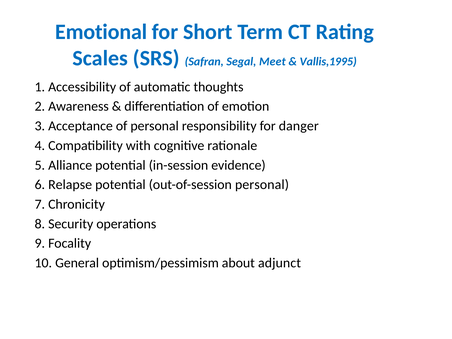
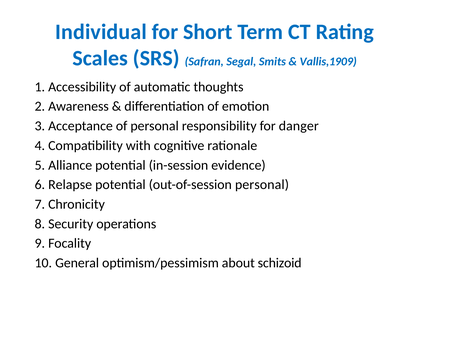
Emotional: Emotional -> Individual (101, 32)
Meet: Meet -> Smits (272, 62)
Vallis,1995: Vallis,1995 -> Vallis,1909 (328, 62)
adjunct: adjunct -> schizoid (280, 263)
